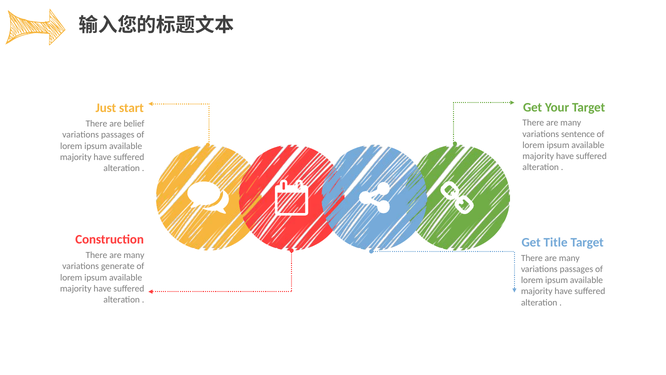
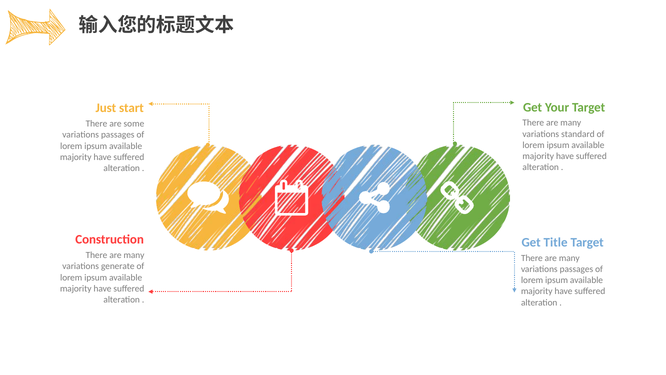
belief: belief -> some (134, 124)
sentence: sentence -> standard (578, 134)
